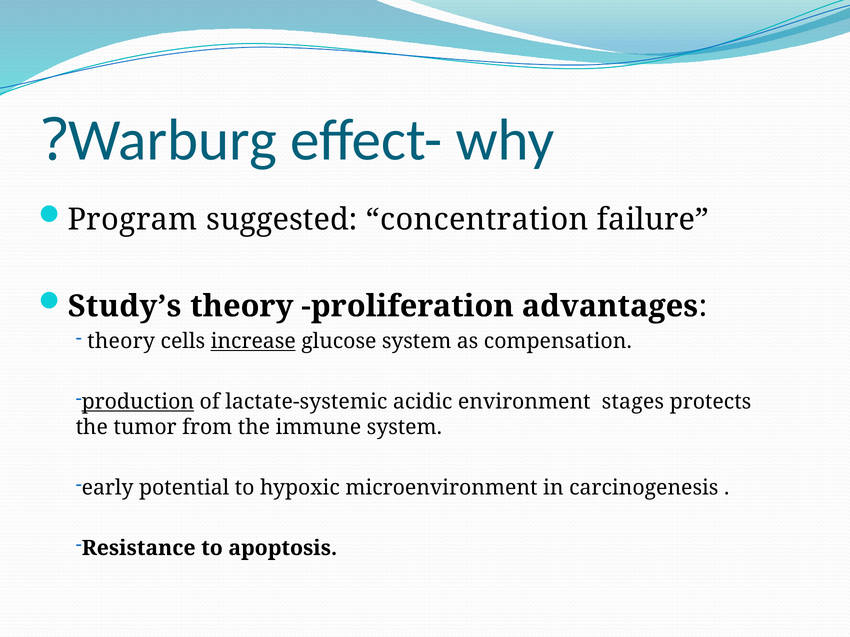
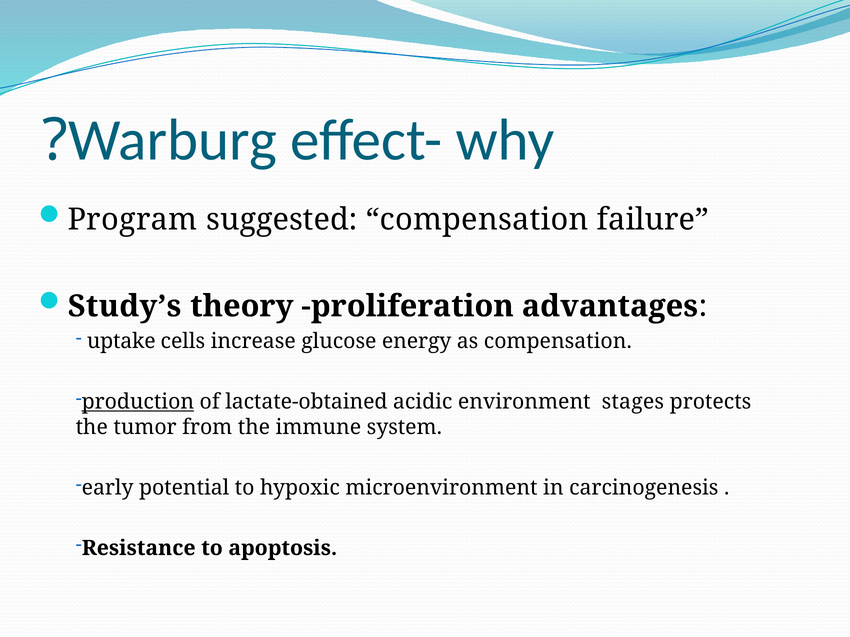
suggested concentration: concentration -> compensation (477, 220)
theory: theory -> uptake (121, 342)
increase underline: present -> none (253, 342)
glucose system: system -> energy (417, 342)
lactate-systemic: lactate-systemic -> lactate-obtained (306, 402)
